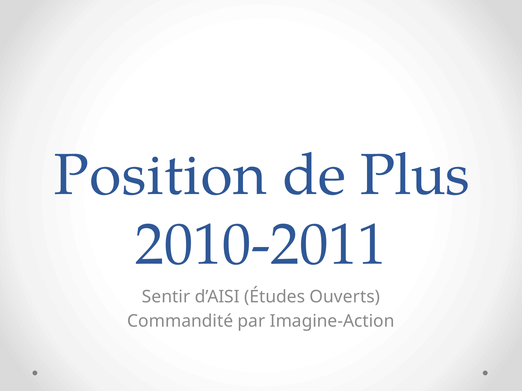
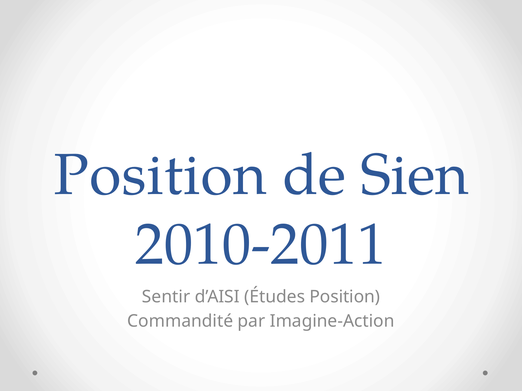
Plus: Plus -> Sien (415, 175)
Études Ouverts: Ouverts -> Position (345, 297)
